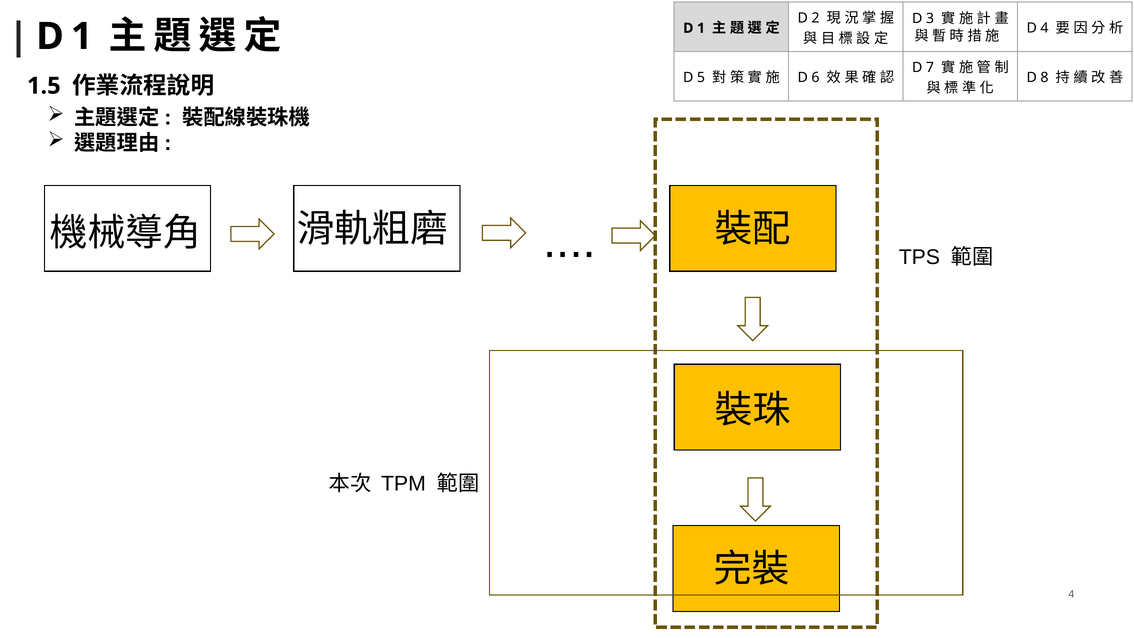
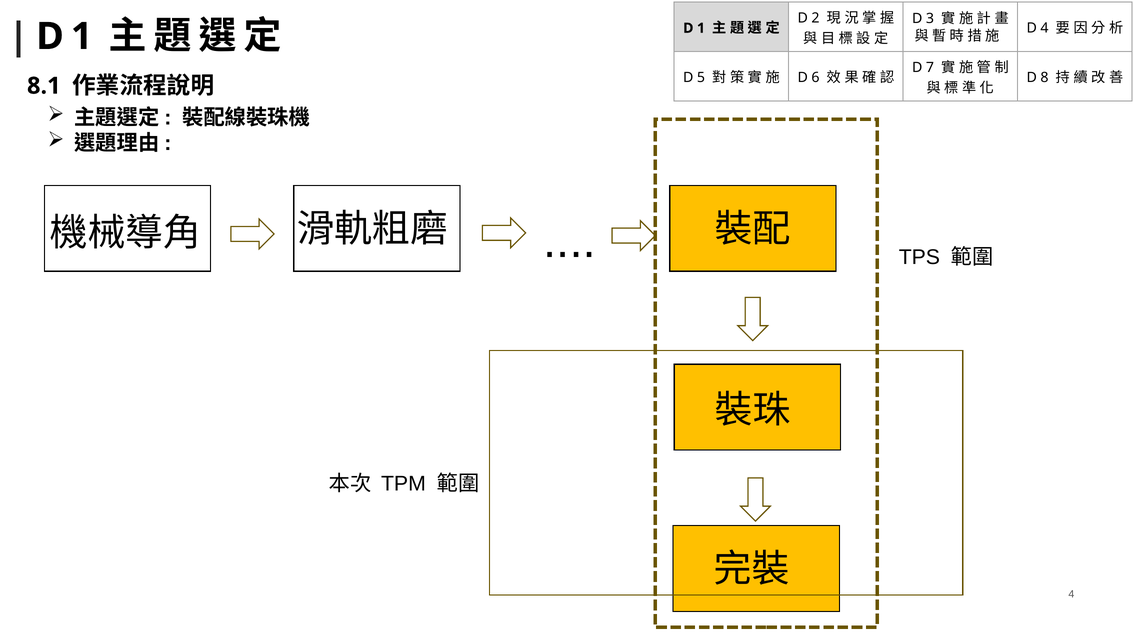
1.5: 1.5 -> 8.1 (44, 86)
